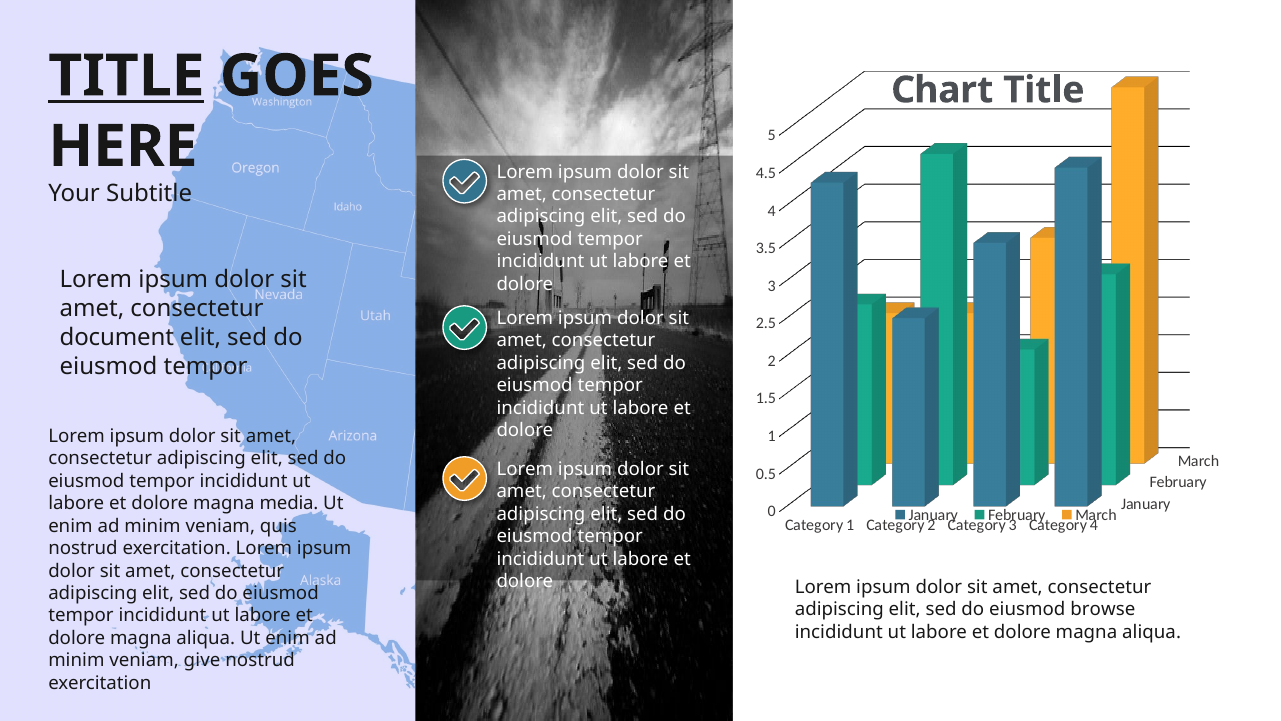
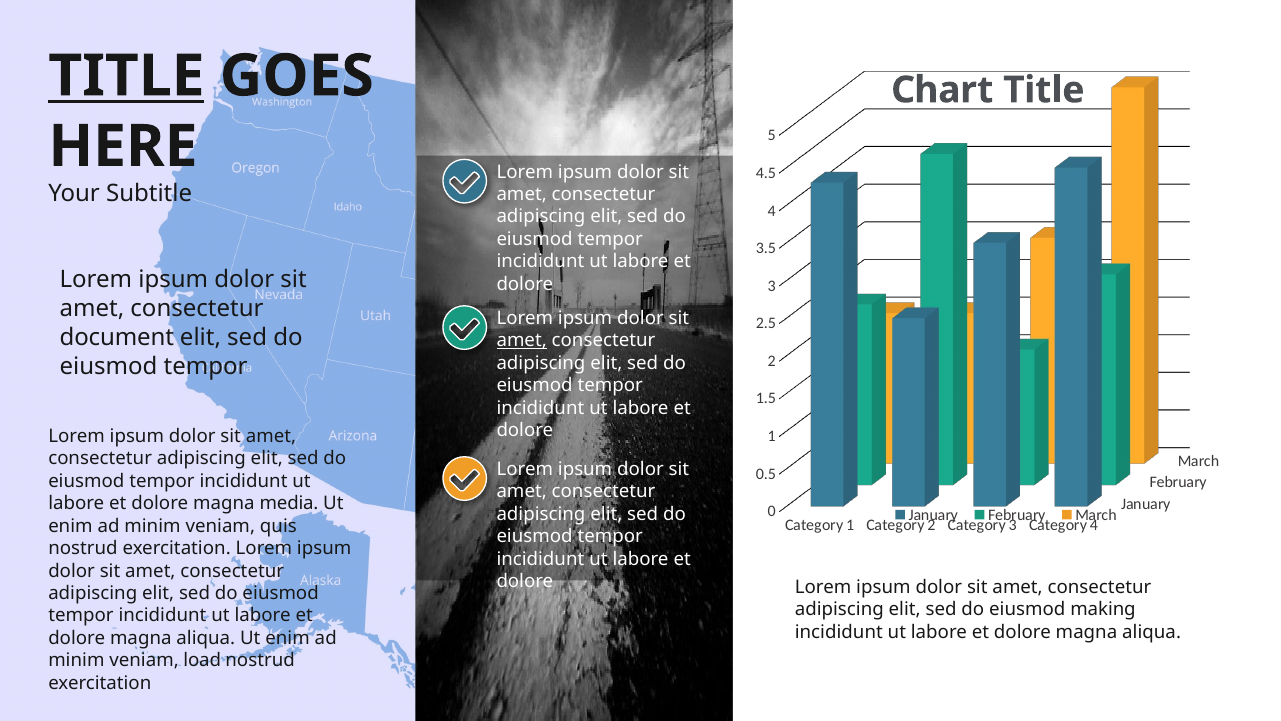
amet underline: none -> present (522, 341)
browse: browse -> making (1103, 609)
give: give -> load (202, 660)
